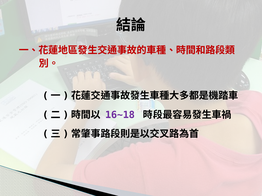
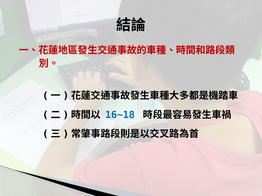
16~18 colour: purple -> blue (120, 115)
